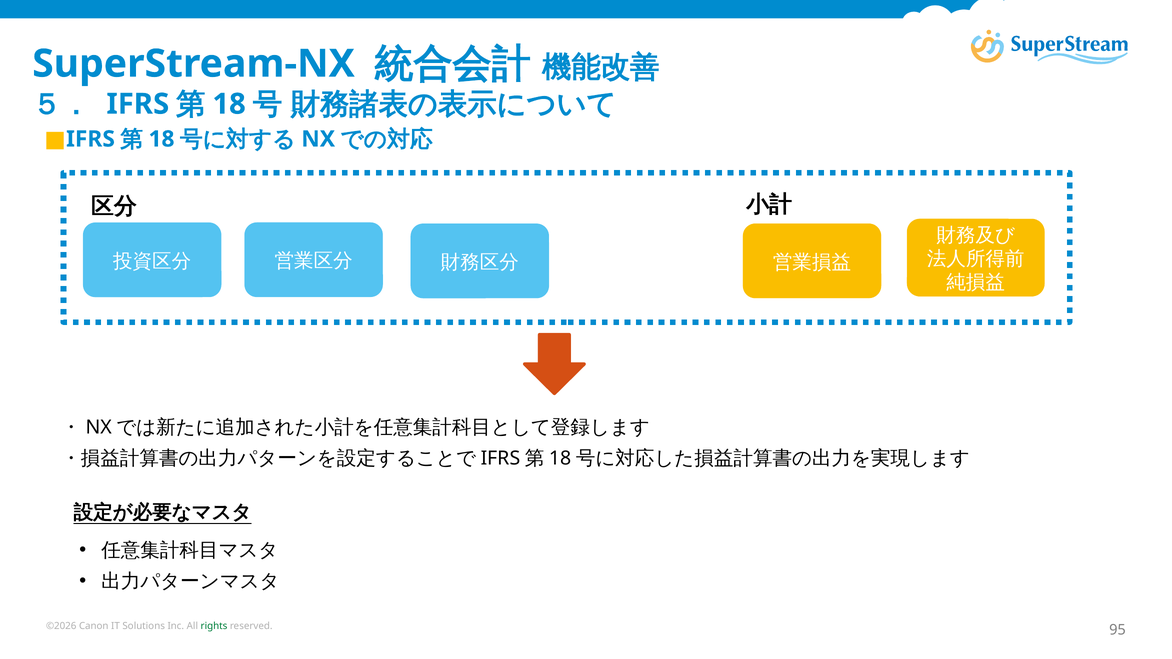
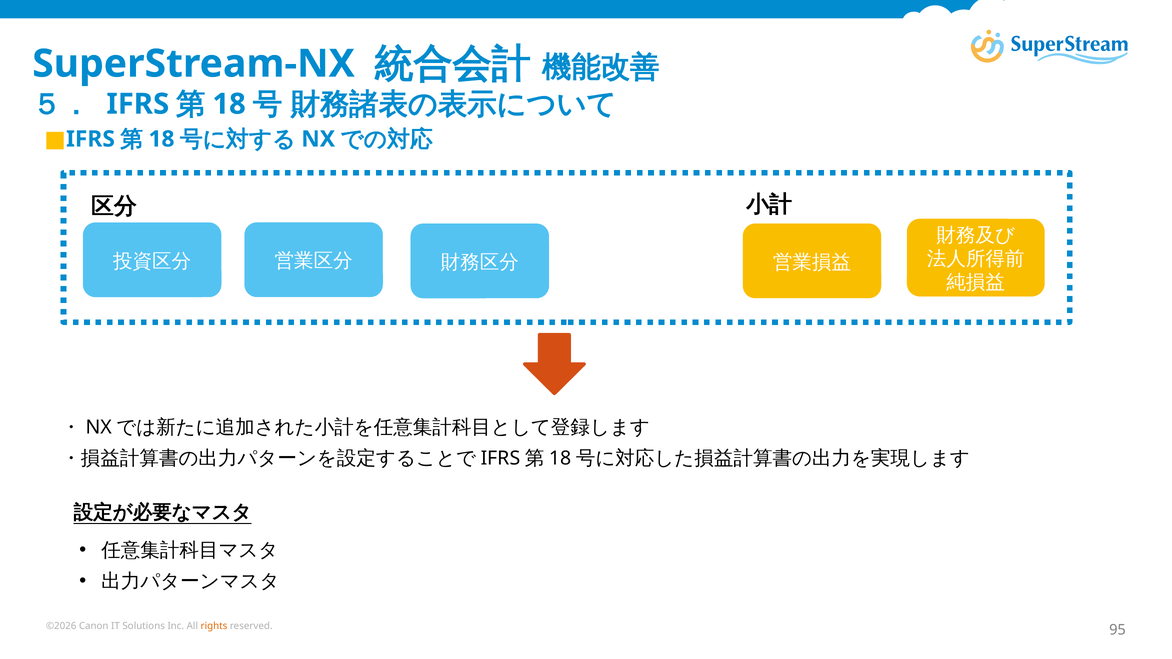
rights colour: green -> orange (214, 626)
